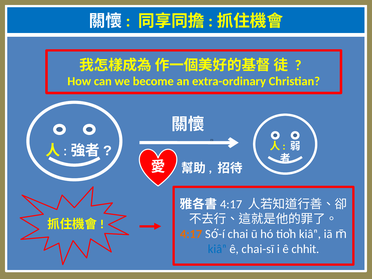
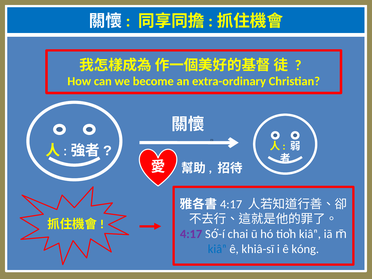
4:17 colour: orange -> purple (191, 234)
chai-sī: chai-sī -> khiâ-sī (258, 249)
chhit: chhit -> kóng (305, 249)
